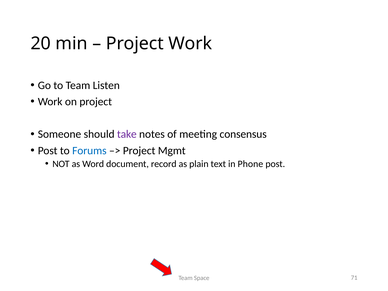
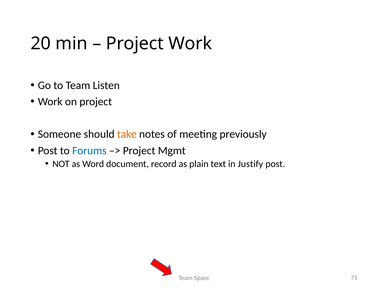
take colour: purple -> orange (127, 134)
consensus: consensus -> previously (243, 134)
Phone: Phone -> Justify (250, 164)
